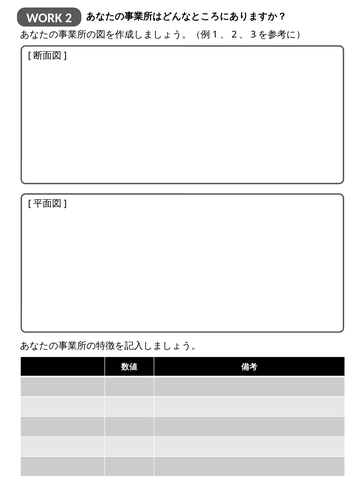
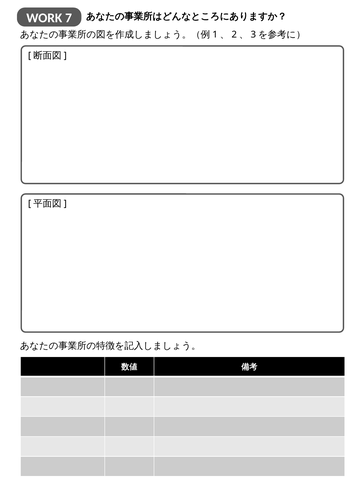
2: 2 -> 7 (69, 18)
